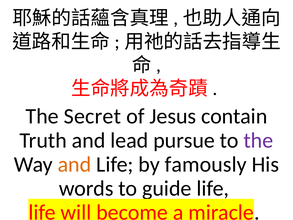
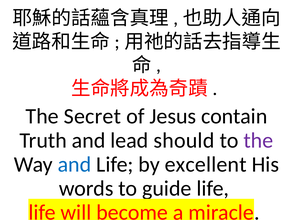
pursue: pursue -> should (184, 140)
and colour: orange -> blue (74, 164)
famously: famously -> excellent (206, 164)
